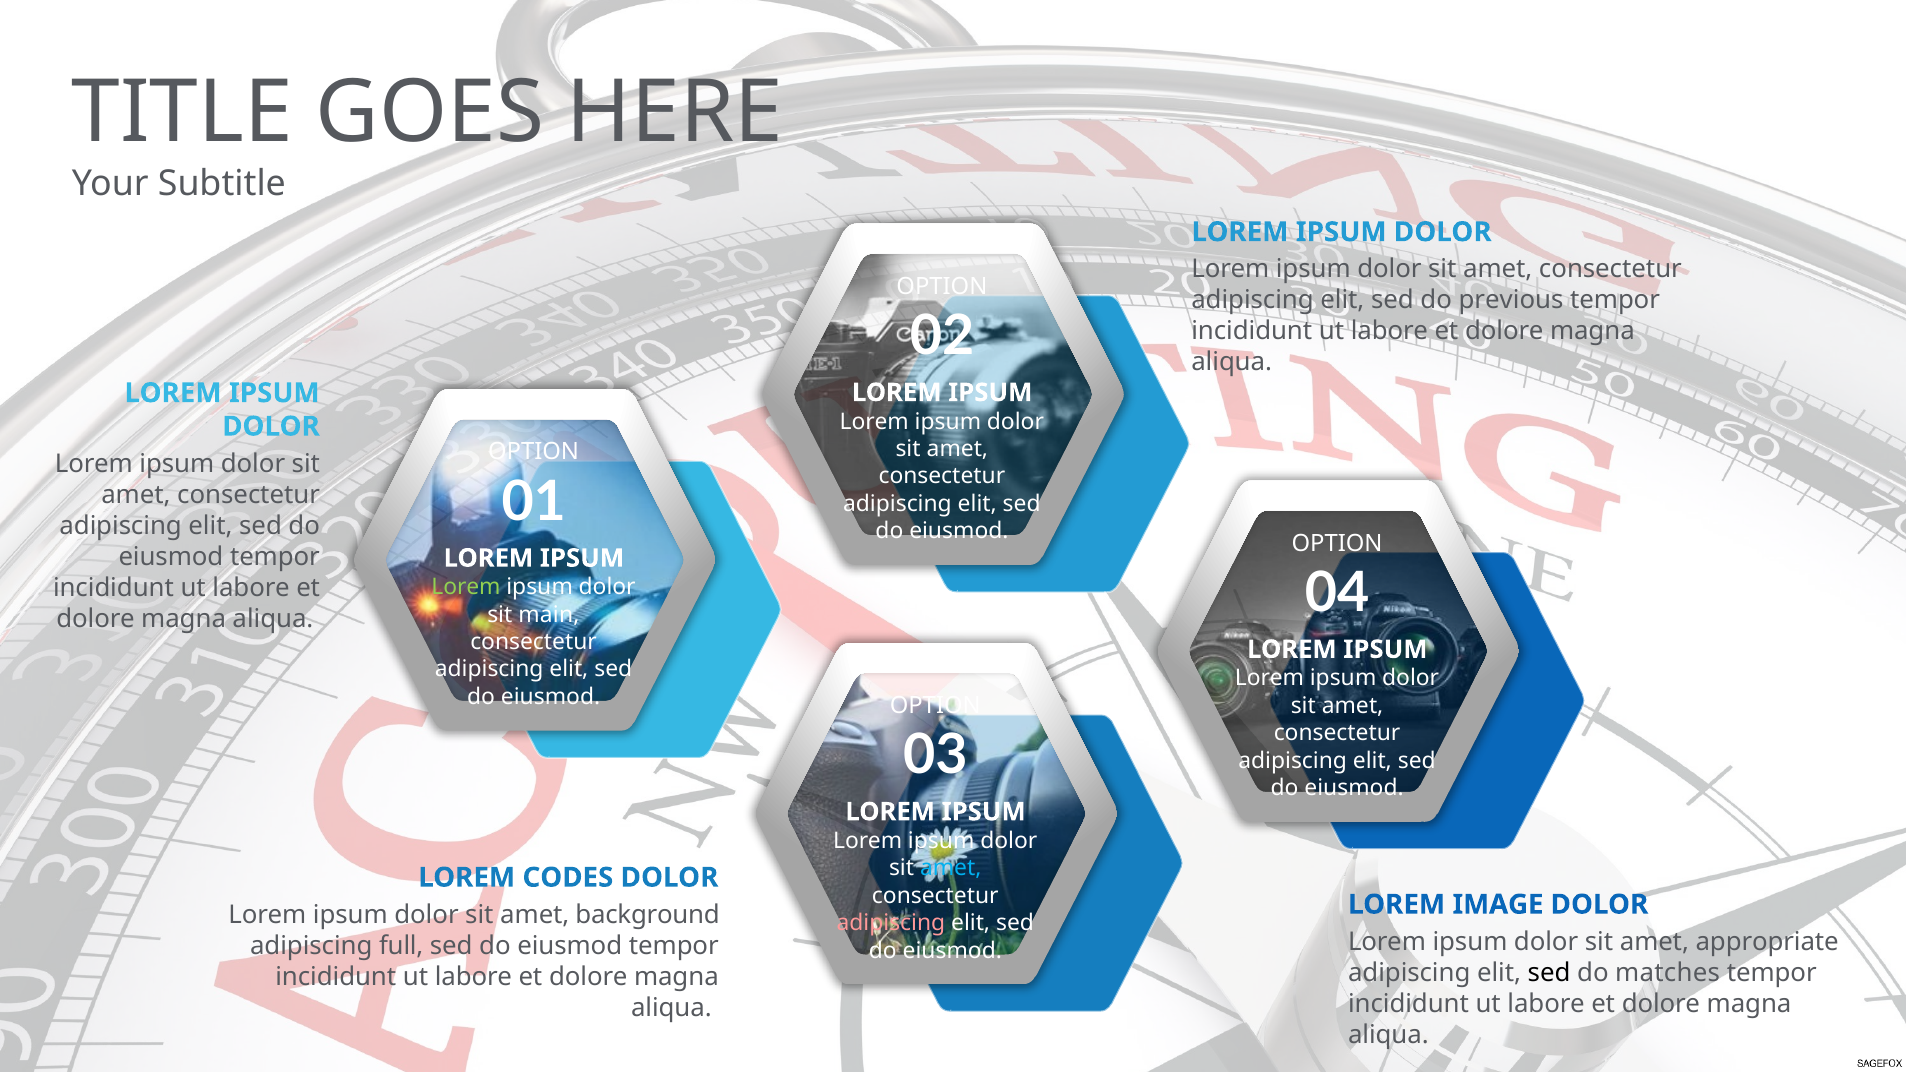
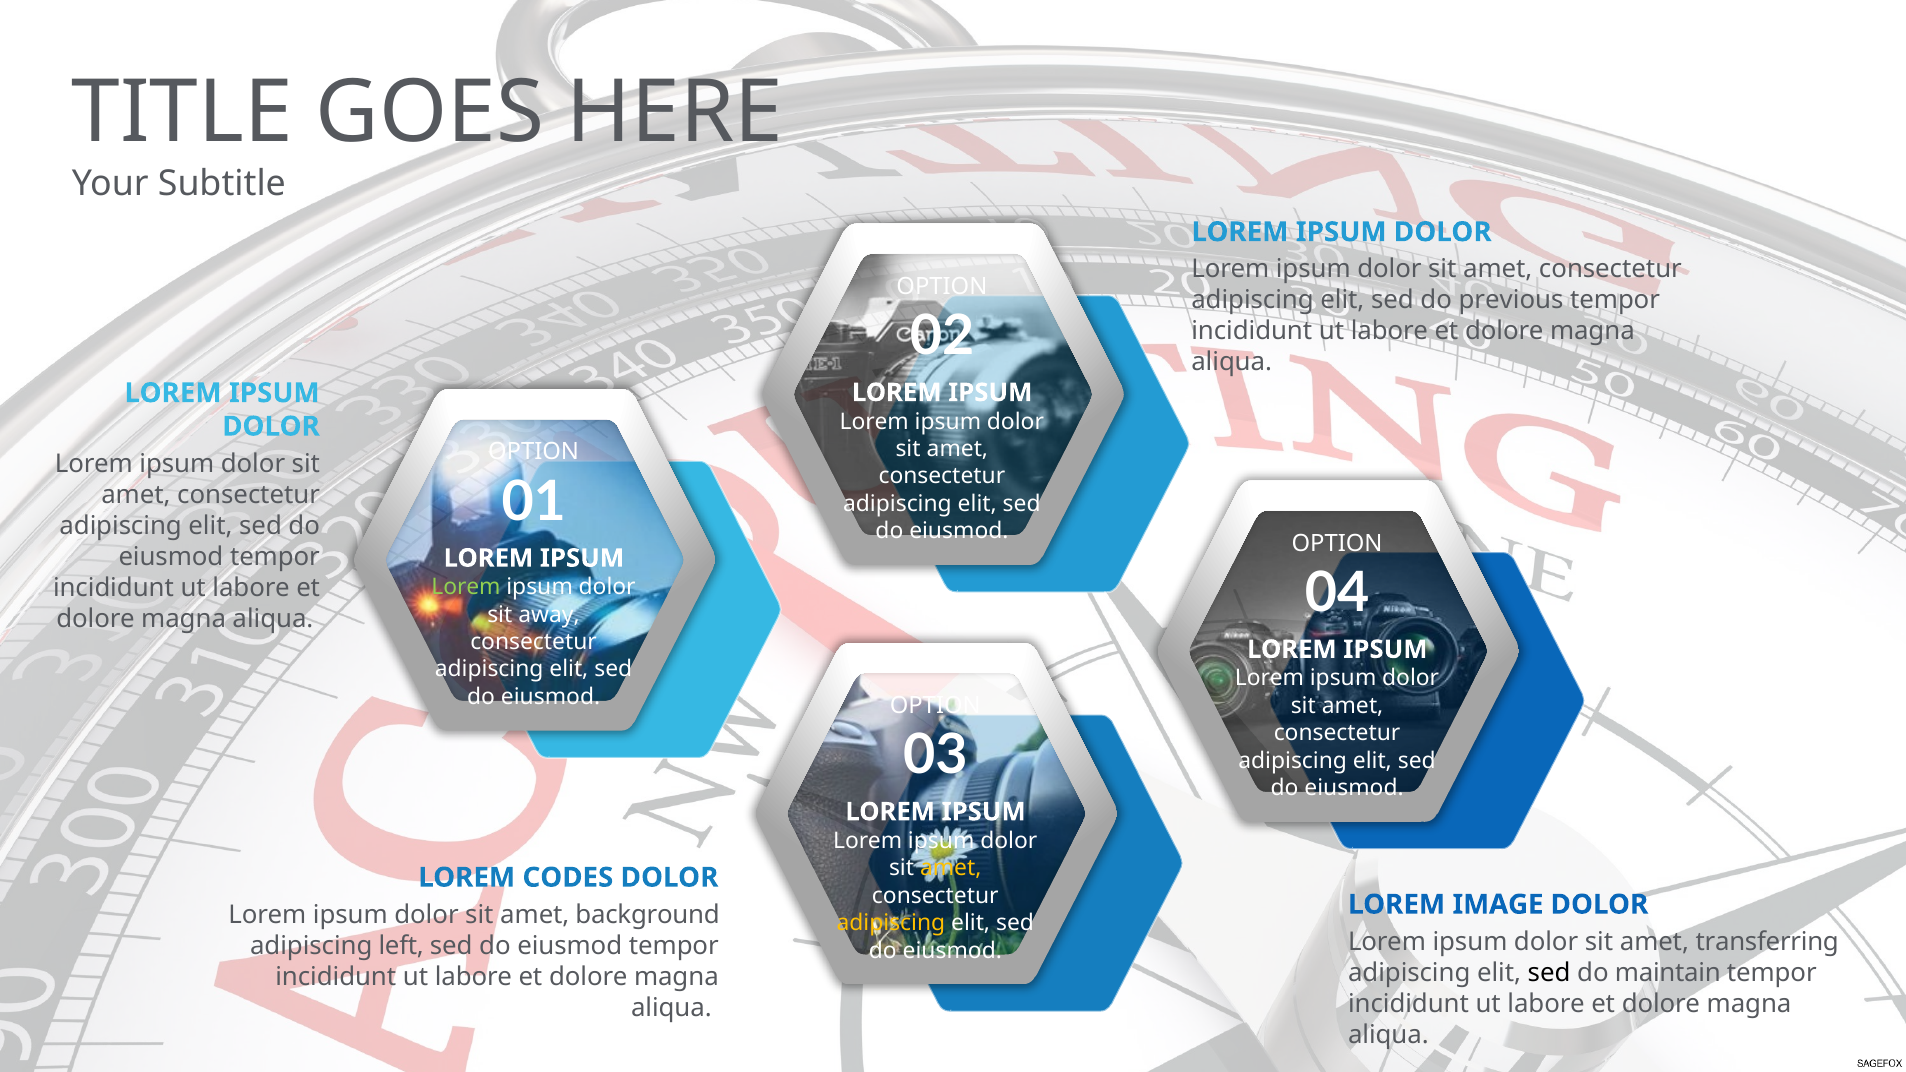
main: main -> away (549, 615)
amet colour: light blue -> yellow (951, 868)
adipiscing colour: pink -> yellow (891, 923)
appropriate: appropriate -> transferring (1767, 942)
full: full -> left (401, 946)
matches: matches -> maintain (1668, 973)
